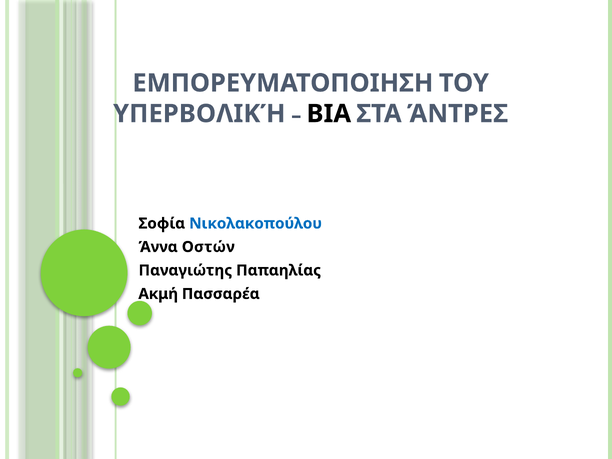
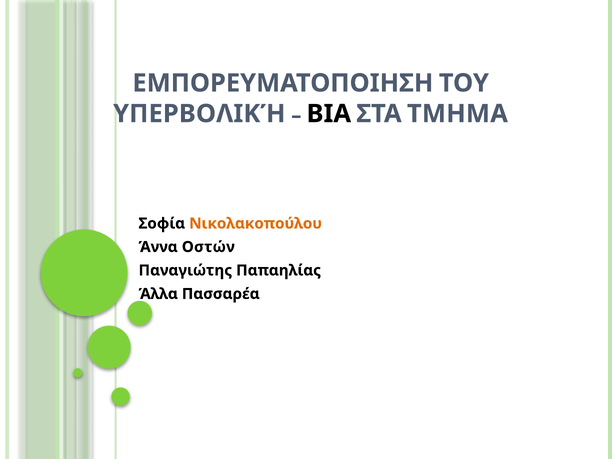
ΆΝΤΡΕΣ: ΆΝΤΡΕΣ -> ΤΜΗΜΑ (457, 114)
Νικολακοπούλου colour: blue -> orange (256, 223)
Ακμή: Ακμή -> Άλλα (158, 294)
